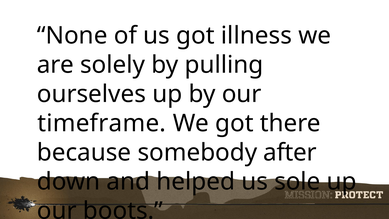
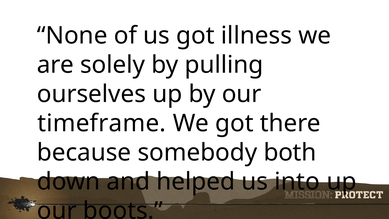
after: after -> both (290, 152)
sole: sole -> into (297, 182)
